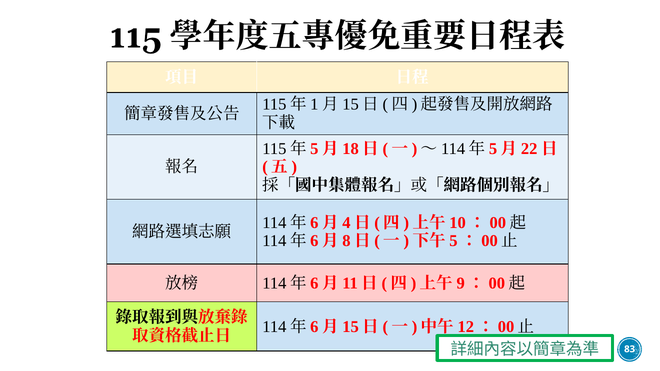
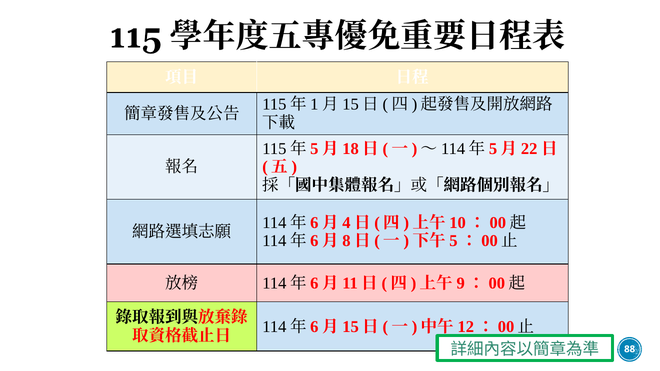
83: 83 -> 88 (630, 349)
